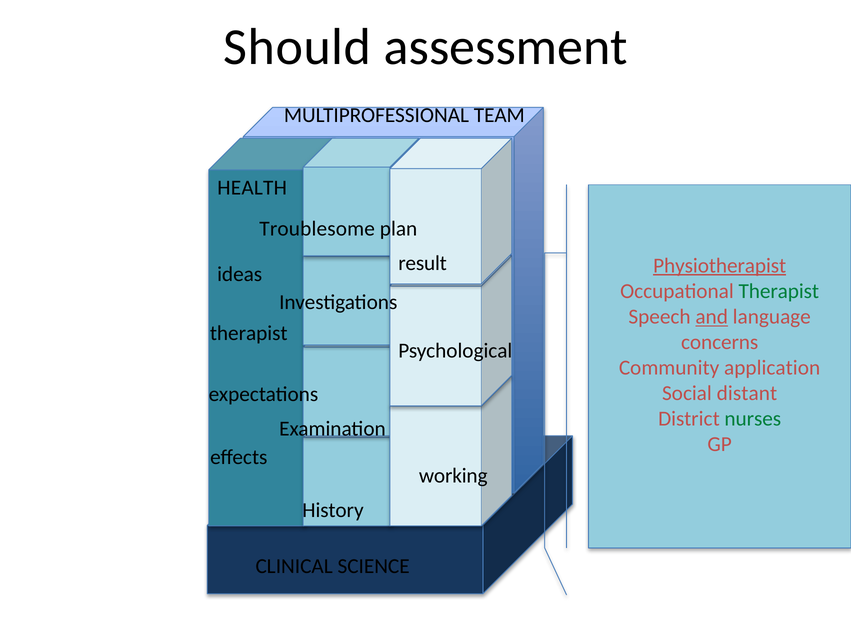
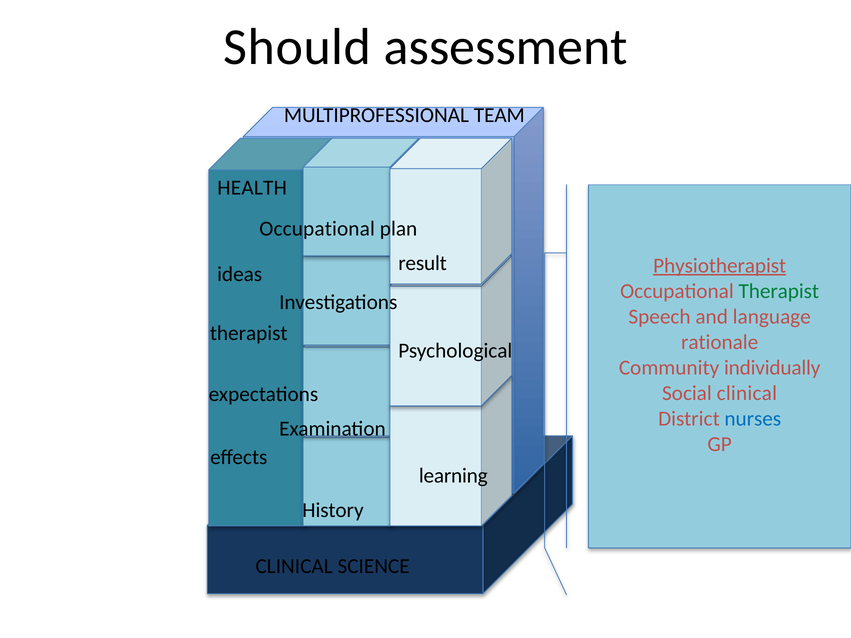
Troublesome: Troublesome -> Occupational (317, 229)
and underline: present -> none (712, 317)
concerns: concerns -> rationale (720, 342)
application: application -> individually (772, 368)
Social distant: distant -> clinical (747, 393)
nurses colour: green -> blue (753, 419)
working: working -> learning (453, 476)
